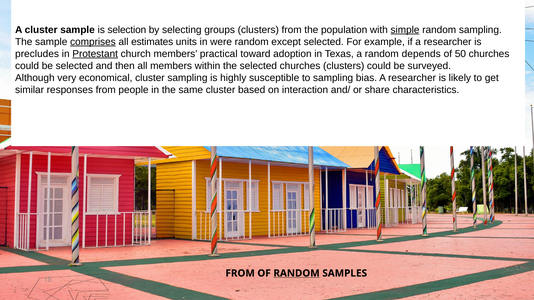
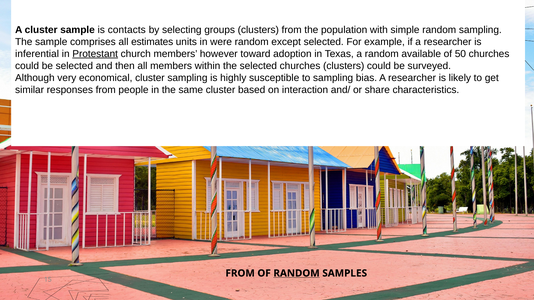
selection: selection -> contacts (127, 30)
simple underline: present -> none (405, 30)
comprises underline: present -> none (93, 42)
precludes: precludes -> inferential (37, 54)
practical: practical -> however (219, 54)
depends: depends -> available (421, 54)
